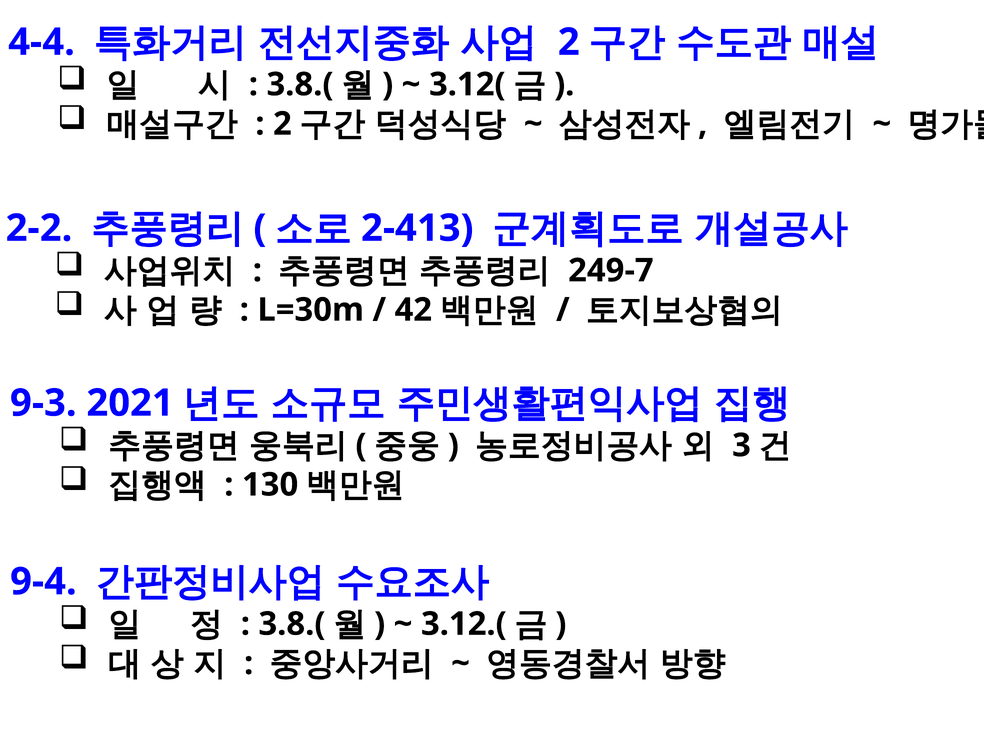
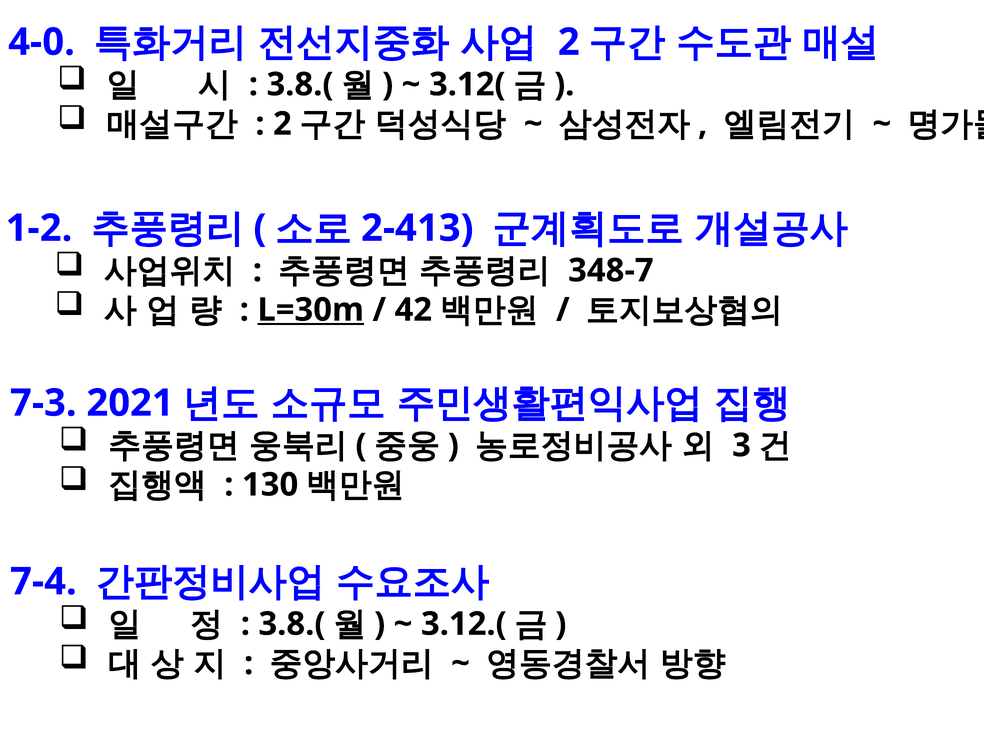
4-4: 4-4 -> 4-0 (42, 42)
2-2: 2-2 -> 1-2 (39, 228)
249-7: 249-7 -> 348-7 (611, 271)
L=30m underline: none -> present (311, 310)
9-3: 9-3 -> 7-3 (43, 403)
9-4: 9-4 -> 7-4 (43, 582)
